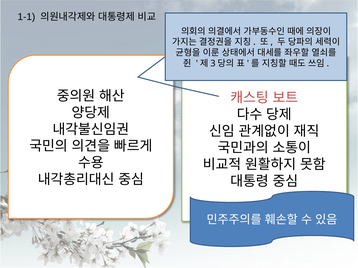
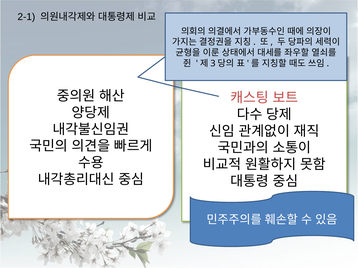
1-1: 1-1 -> 2-1 (26, 17)
